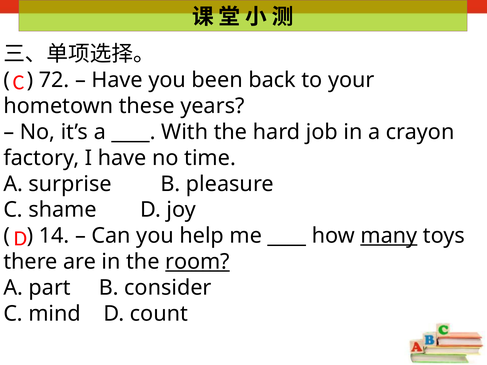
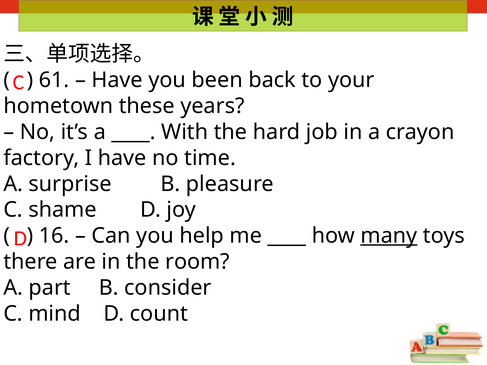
72: 72 -> 61 (54, 80)
14: 14 -> 16 (54, 236)
room underline: present -> none (197, 262)
